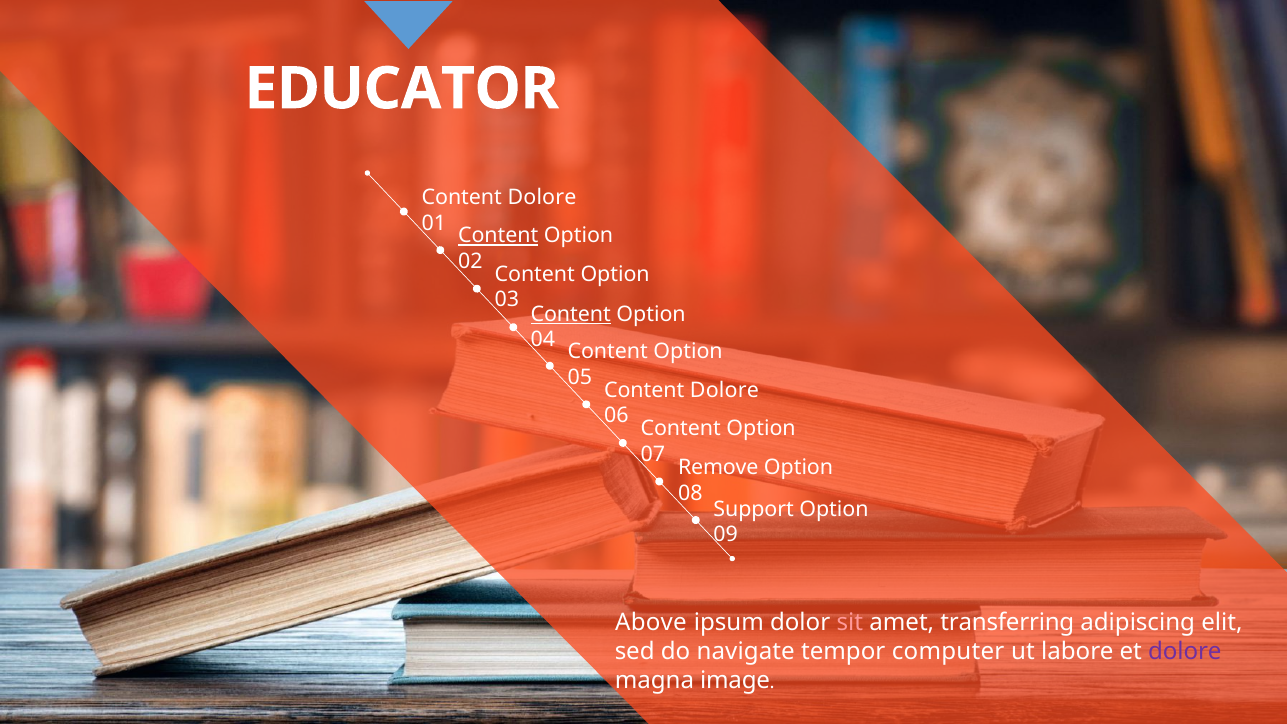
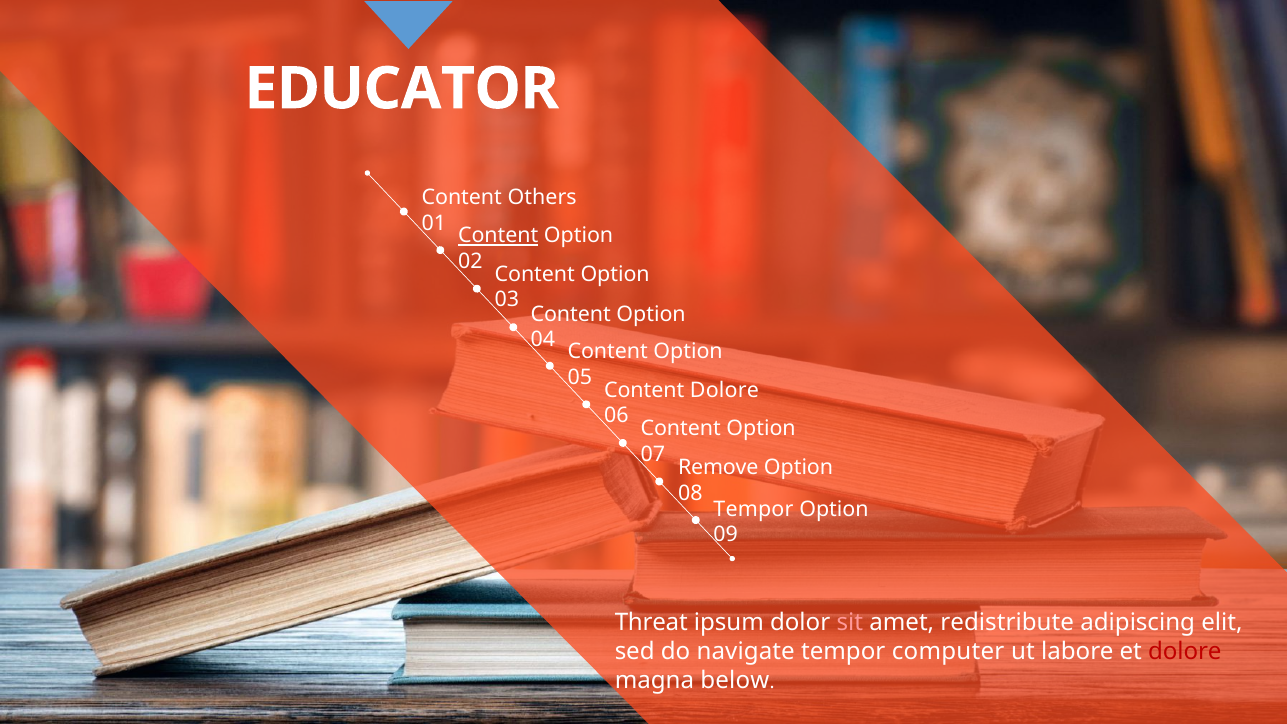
Dolore: Dolore -> Others (542, 198)
Content underline: present -> none (571, 314)
Support: Support -> Tempor (753, 509)
Above: Above -> Threat (651, 623)
transferring: transferring -> redistribute (1007, 623)
dolore colour: purple -> red (1185, 652)
image: image -> below (735, 681)
